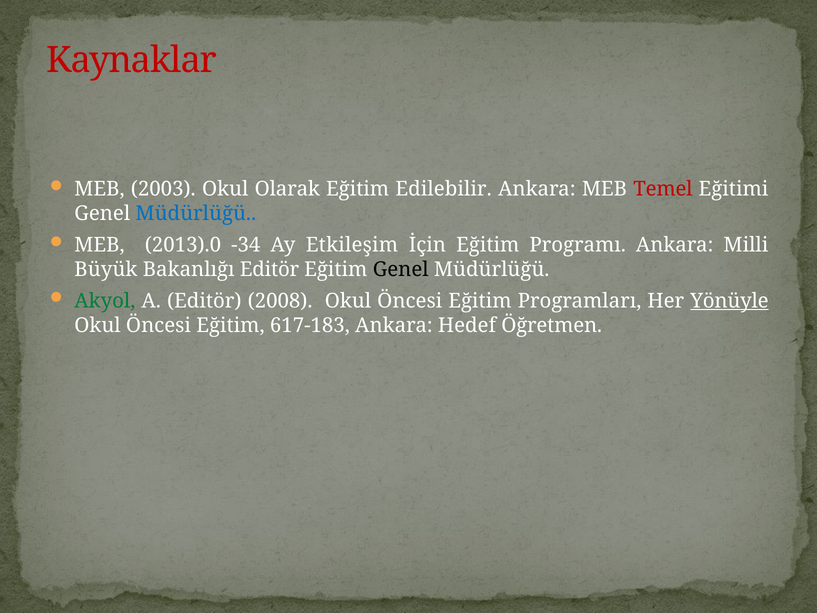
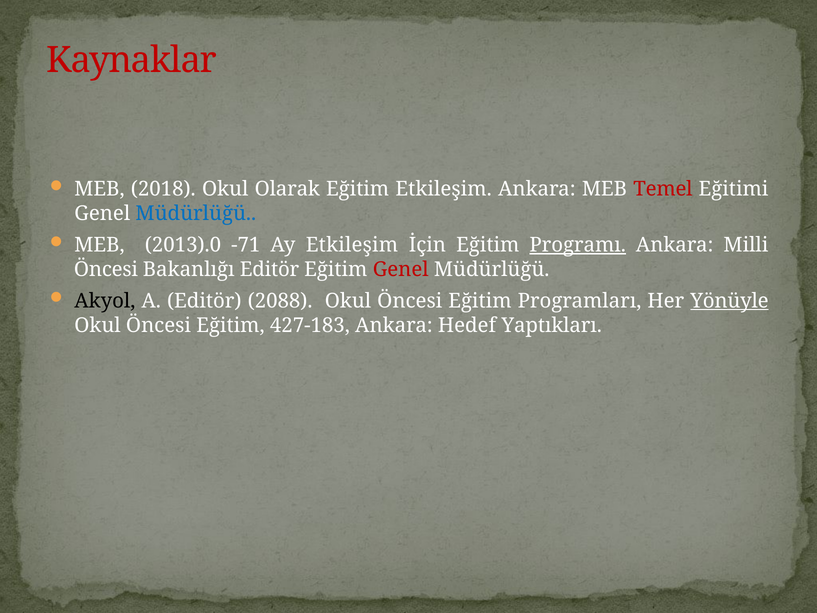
2003: 2003 -> 2018 (163, 189)
Eğitim Edilebilir: Edilebilir -> Etkileşim (444, 189)
-34: -34 -> -71 (246, 245)
Programı underline: none -> present (578, 245)
Büyük: Büyük -> Öncesi (106, 269)
Genel colour: black -> red (401, 269)
Akyol colour: green -> black (105, 301)
2008: 2008 -> 2088 (280, 301)
617-183: 617-183 -> 427-183 (310, 325)
Öğretmen: Öğretmen -> Yaptıkları (552, 325)
